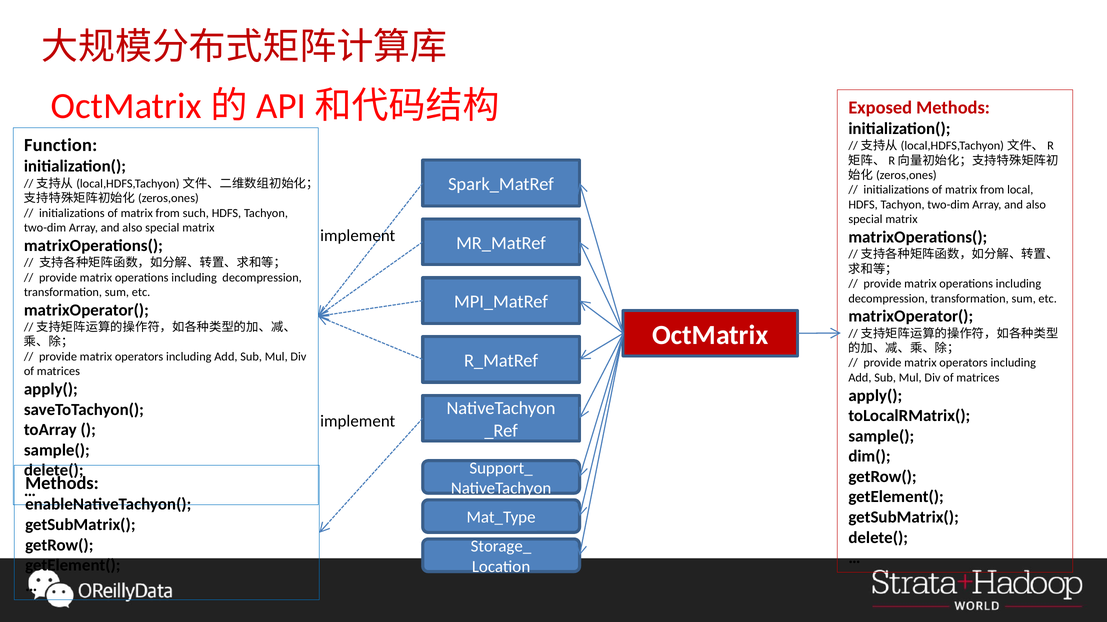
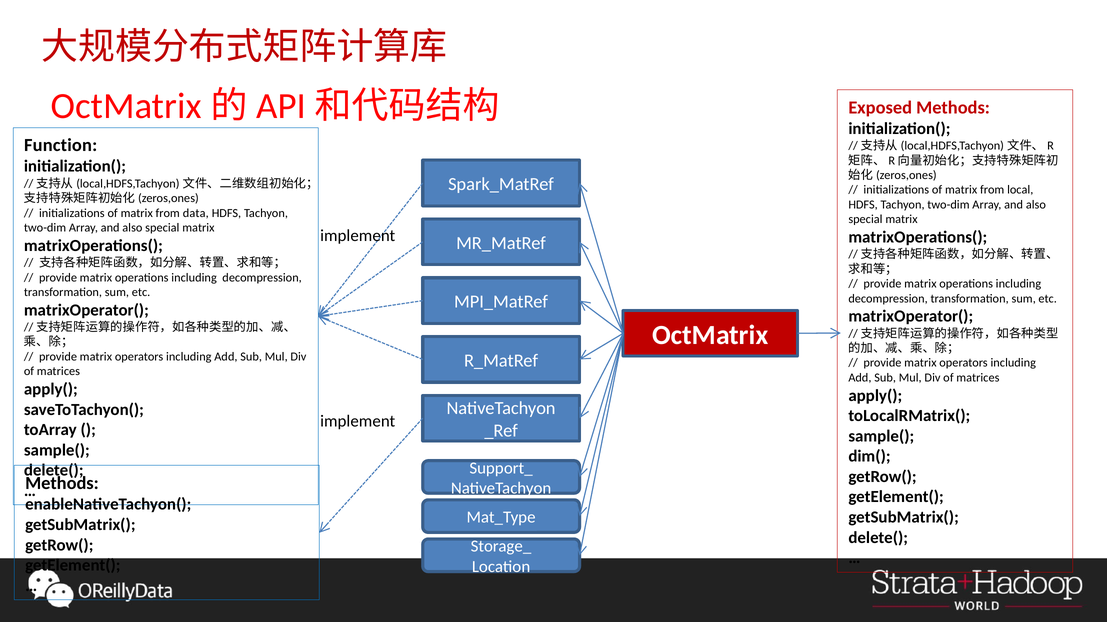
such: such -> data (196, 213)
